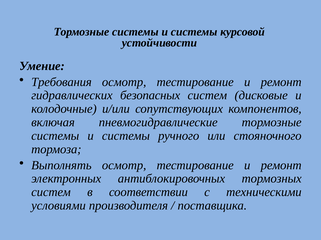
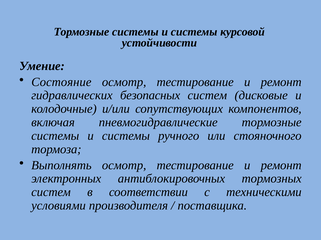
Требования: Требования -> Состояние (61, 82)
